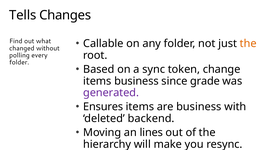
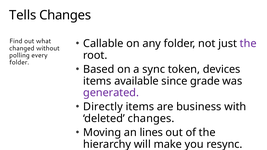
the colour: orange -> purple (248, 44)
change: change -> devices (222, 69)
items business: business -> available (136, 81)
Ensures: Ensures -> Directly (103, 107)
deleted backend: backend -> changes (151, 119)
